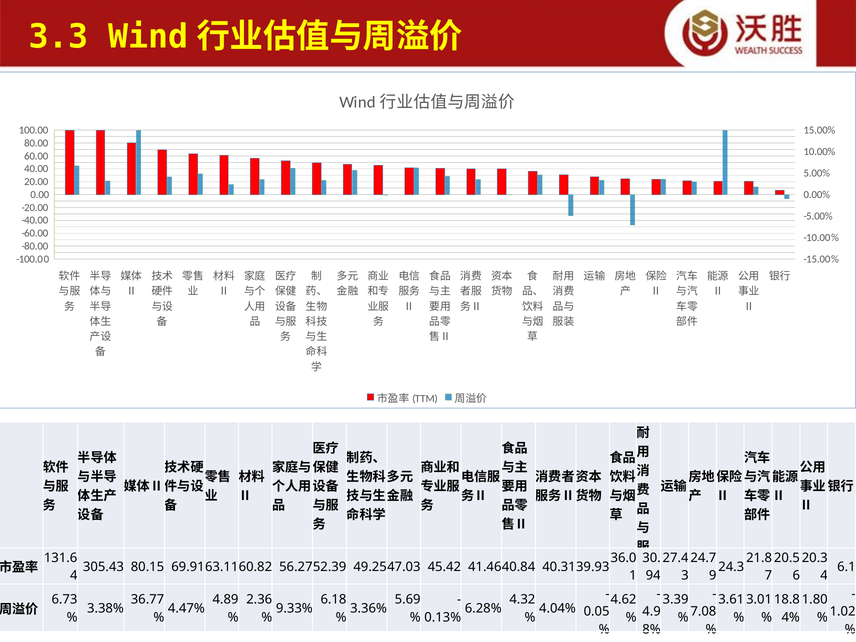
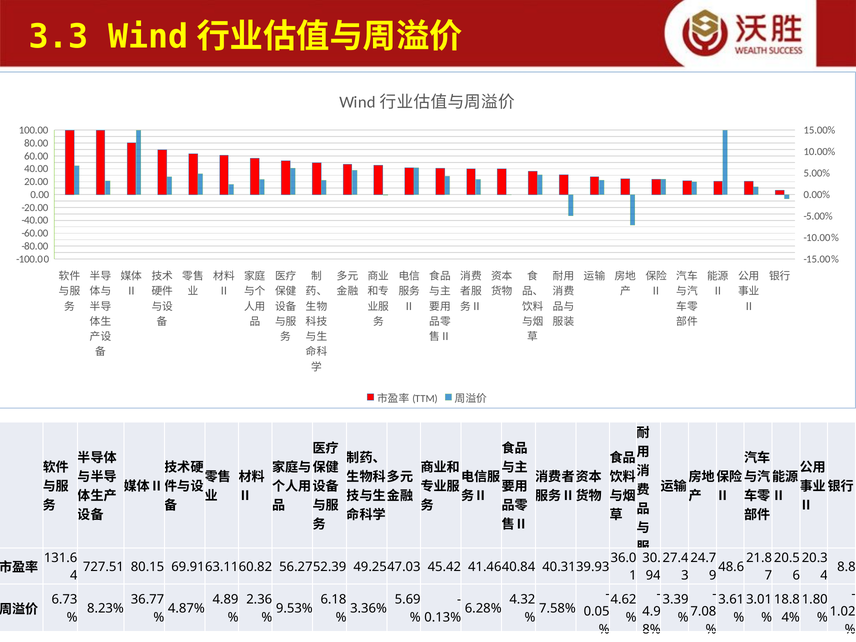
305.43: 305.43 -> 727.51 (103, 567)
24.3: 24.3 -> 48.6 (731, 567)
6.1: 6.1 -> 8.8 (846, 567)
3.38%: 3.38% -> 8.23% (105, 609)
4.47%: 4.47% -> 4.87% (186, 609)
9.33%: 9.33% -> 9.53% (294, 609)
4.04%: 4.04% -> 7.58% (557, 609)
